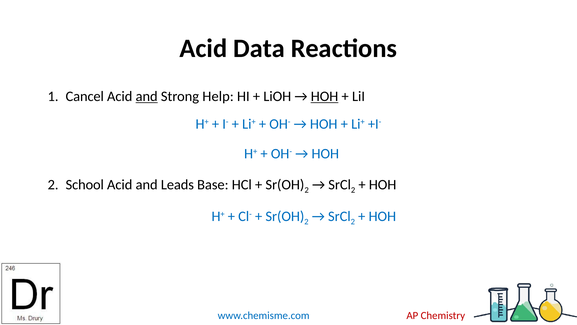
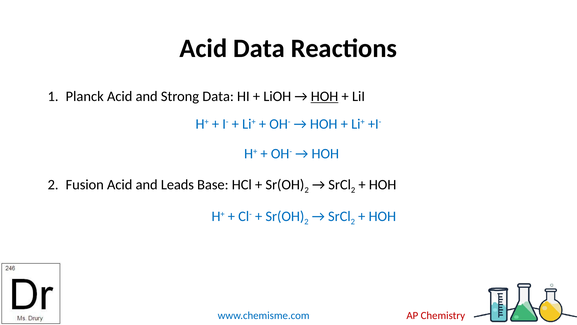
Cancel: Cancel -> Planck (85, 96)
and underline: present -> none (147, 96)
Strong Help: Help -> Data (218, 96)
School: School -> Fusion (85, 184)
